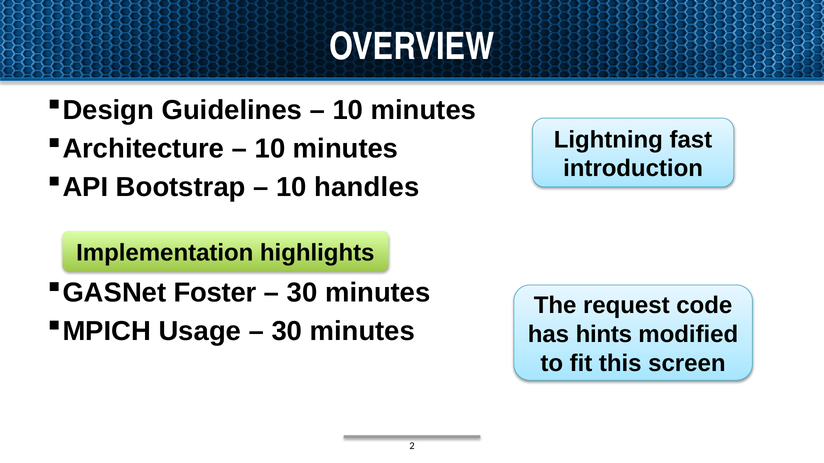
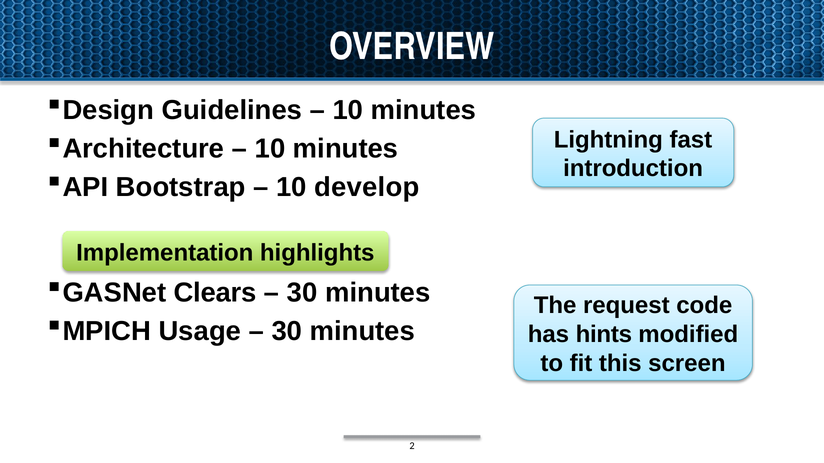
handles: handles -> develop (367, 187)
Foster: Foster -> Clears (215, 293)
